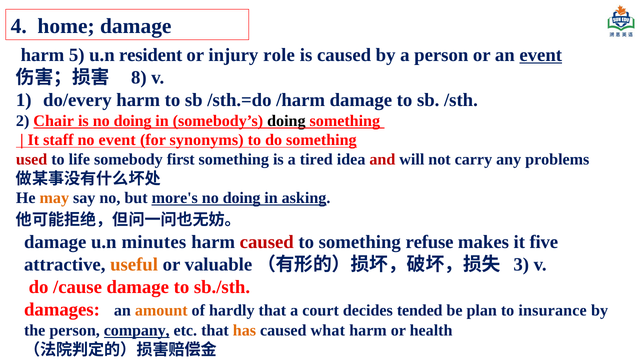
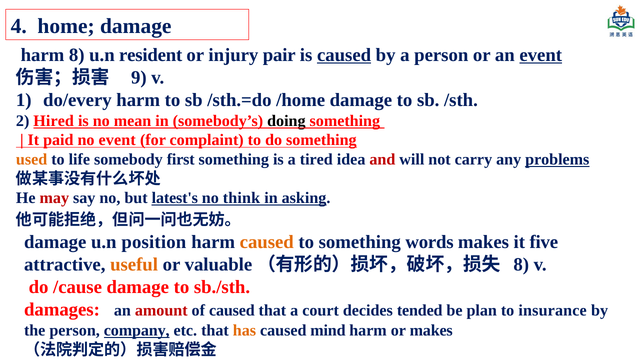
harm 5: 5 -> 8 (77, 55)
role: role -> pair (279, 55)
caused underline: none -> present (344, 55)
8: 8 -> 9 (139, 77)
/harm: /harm -> /home (301, 100)
Chair: Chair -> Hired (54, 121)
is no doing: doing -> mean (133, 121)
staff: staff -> paid (58, 140)
synonyms: synonyms -> complaint (207, 140)
used colour: red -> orange (32, 159)
problems underline: none -> present (557, 159)
may colour: orange -> red (54, 198)
more's: more's -> latest's (175, 198)
doing: doing -> think (241, 198)
minutes: minutes -> position (154, 242)
caused colour: red -> orange (267, 242)
refuse: refuse -> words (430, 242)
3: 3 -> 8 (521, 264)
amount colour: orange -> red (161, 310)
of hardly: hardly -> caused (232, 310)
what: what -> mind (328, 330)
or health: health -> makes (431, 330)
